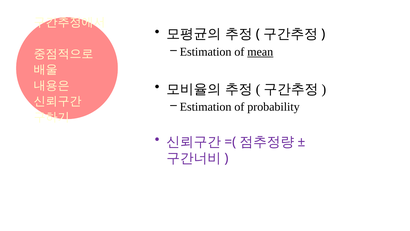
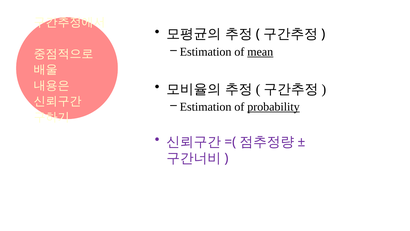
probability underline: none -> present (273, 107)
